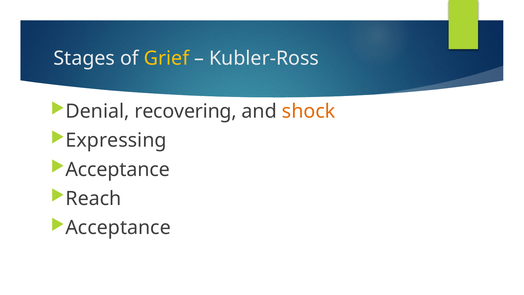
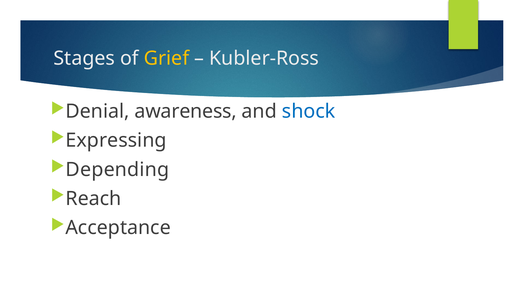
recovering: recovering -> awareness (186, 111)
shock colour: orange -> blue (309, 111)
Acceptance: Acceptance -> Depending (117, 169)
